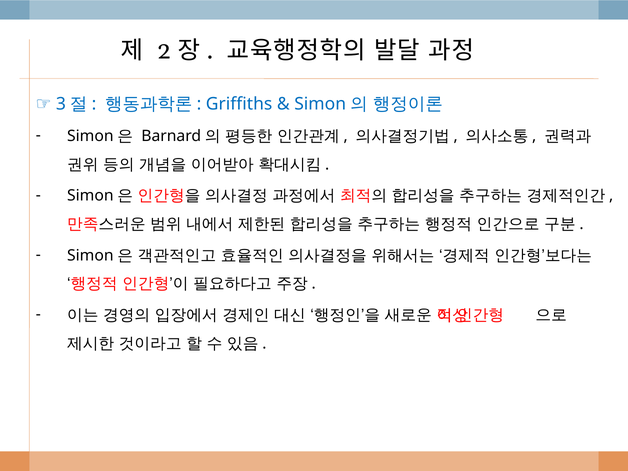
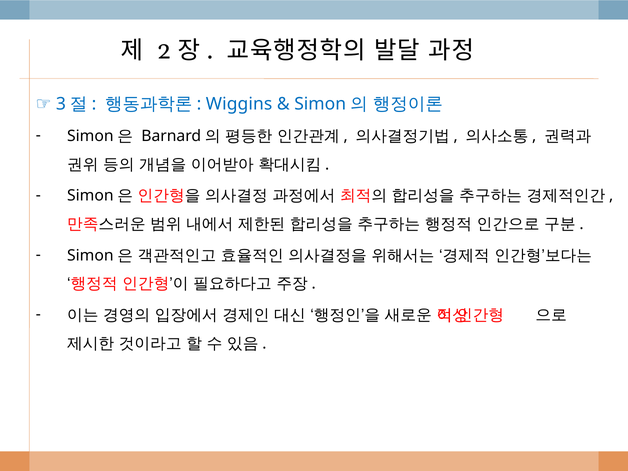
Griffiths: Griffiths -> Wiggins (239, 104)
